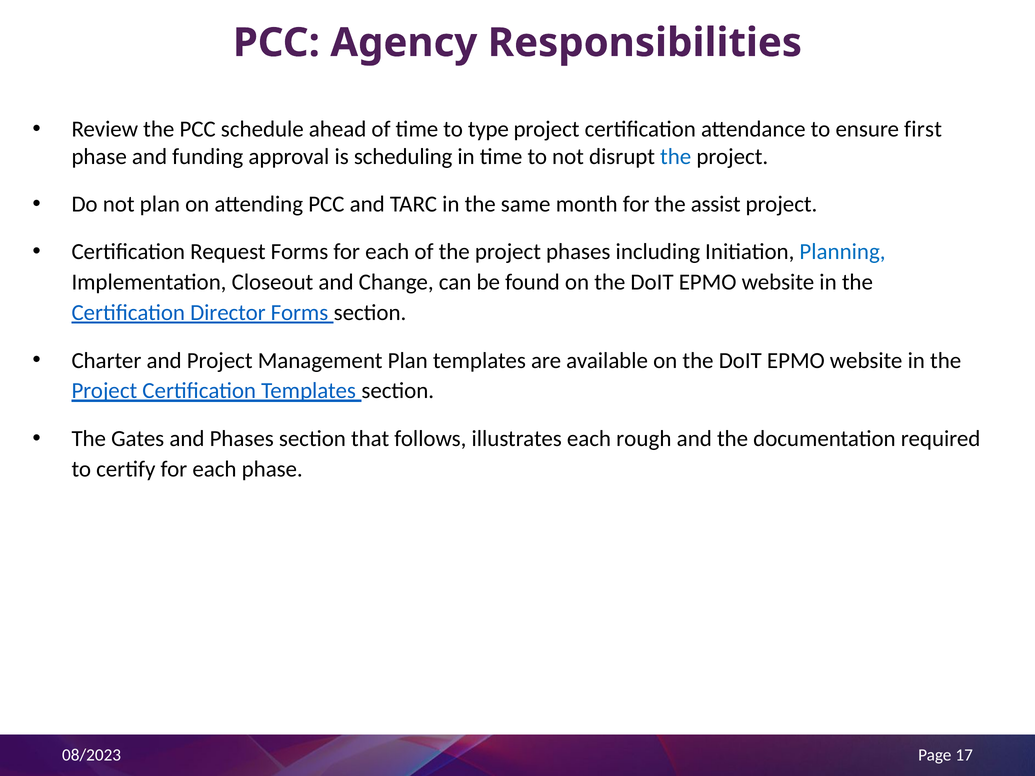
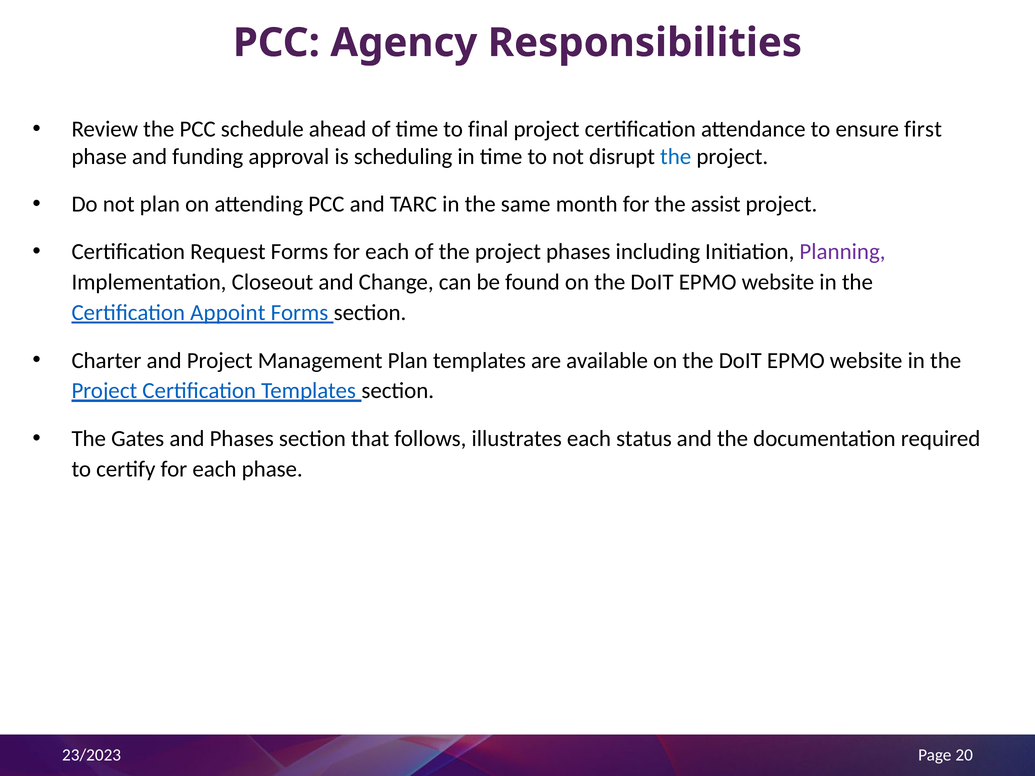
type: type -> final (488, 129)
Planning colour: blue -> purple (843, 252)
Director: Director -> Appoint (228, 313)
rough: rough -> status (644, 439)
08/2023: 08/2023 -> 23/2023 (92, 755)
17: 17 -> 20 (964, 755)
